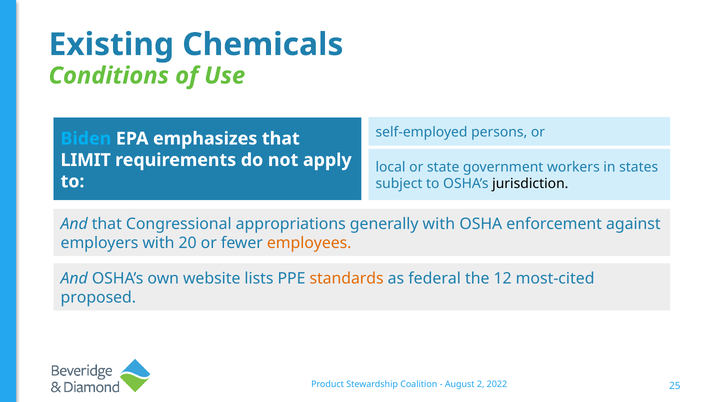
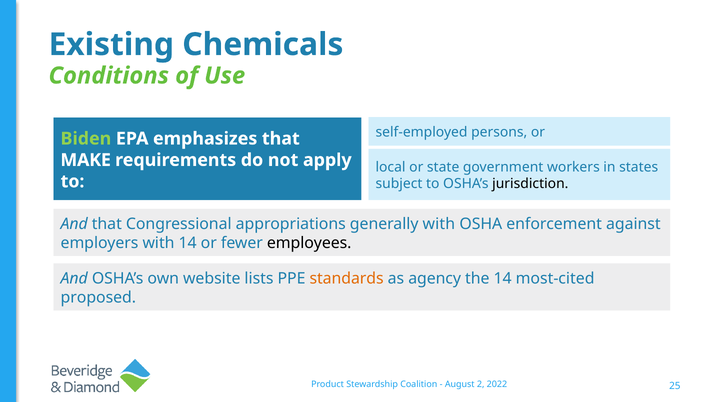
Biden colour: light blue -> light green (86, 139)
LIMIT: LIMIT -> MAKE (86, 160)
with 20: 20 -> 14 (188, 243)
employees colour: orange -> black (309, 243)
federal: federal -> agency (435, 278)
the 12: 12 -> 14 (503, 278)
